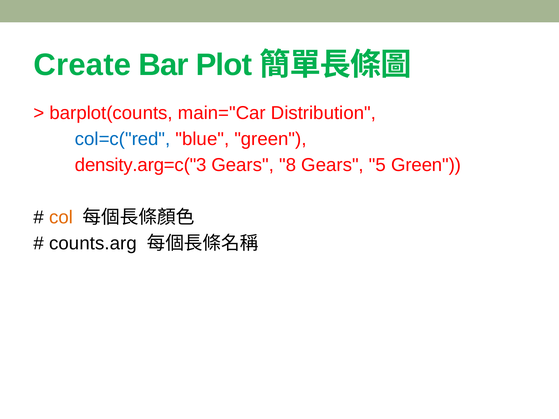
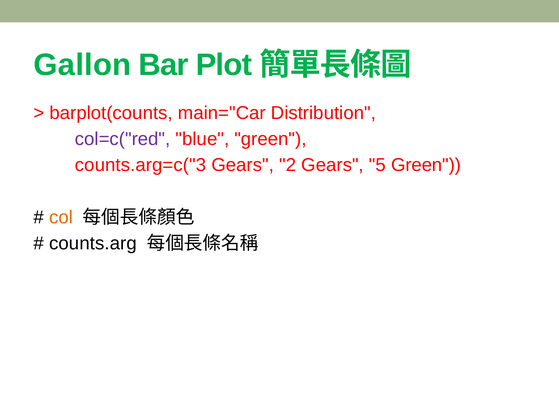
Create: Create -> Gallon (82, 65)
col=c("red colour: blue -> purple (123, 139)
density.arg=c("3: density.arg=c("3 -> counts.arg=c("3 (141, 165)
8: 8 -> 2 (288, 165)
